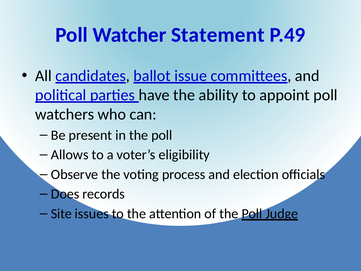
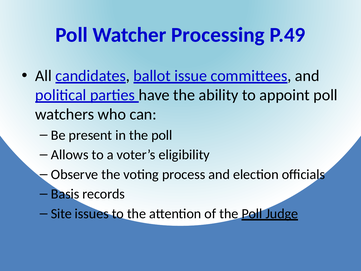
Statement: Statement -> Processing (218, 35)
Does: Does -> Basis (65, 194)
